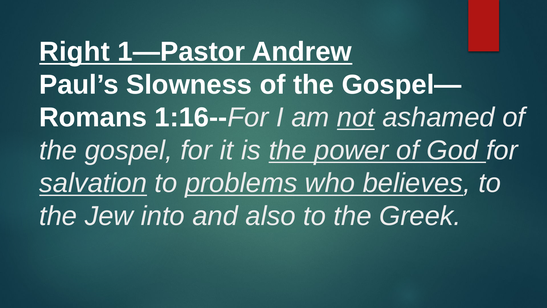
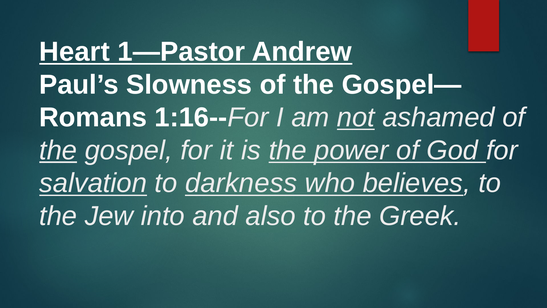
Right: Right -> Heart (75, 52)
the underline: none -> present (58, 150)
problems: problems -> darkness (241, 183)
